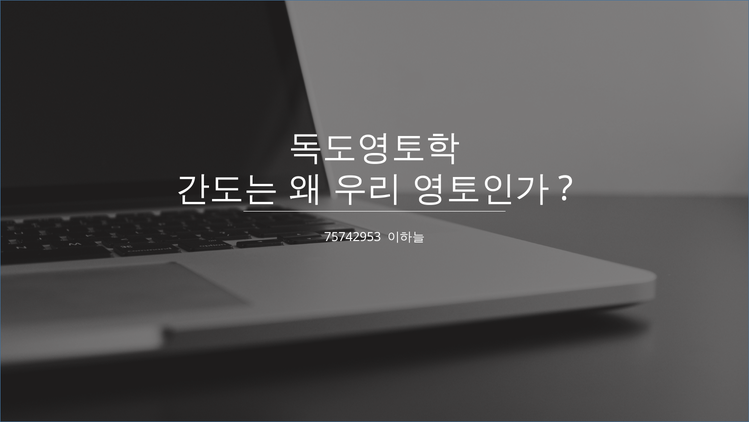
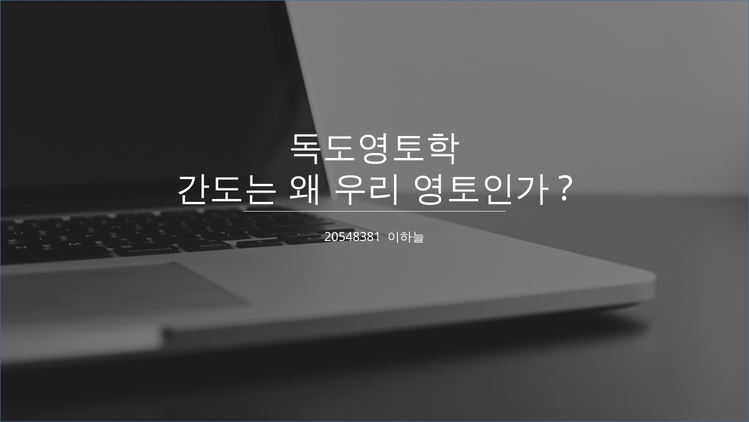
75742953: 75742953 -> 20548381 (353, 237)
